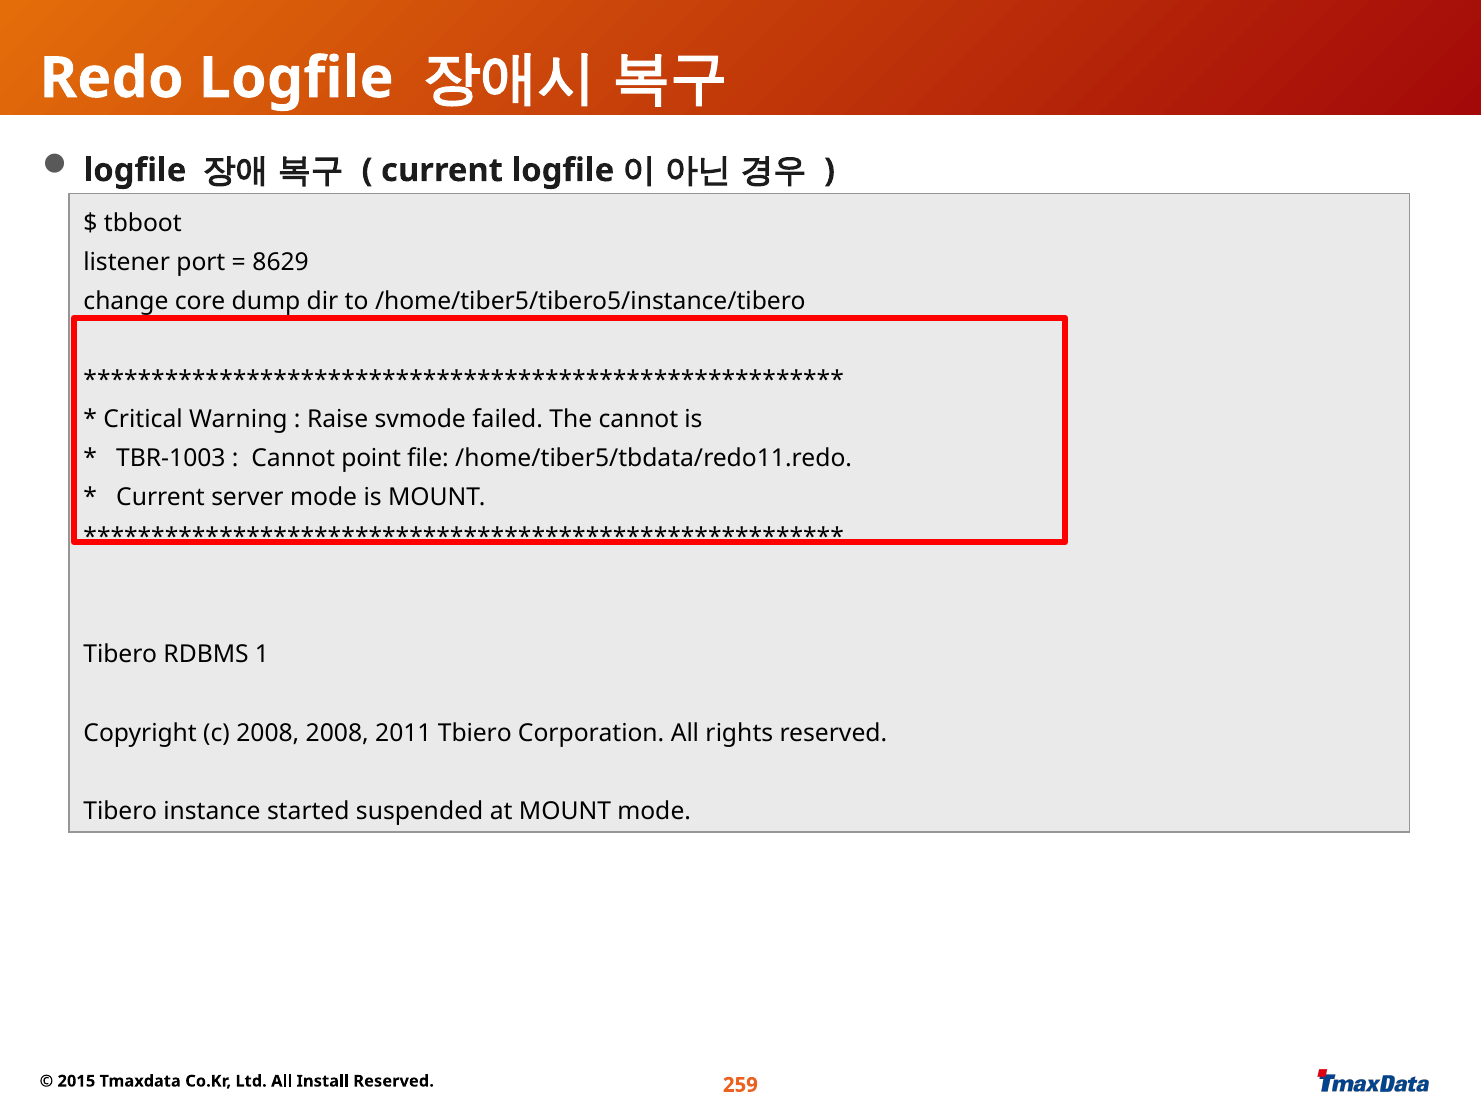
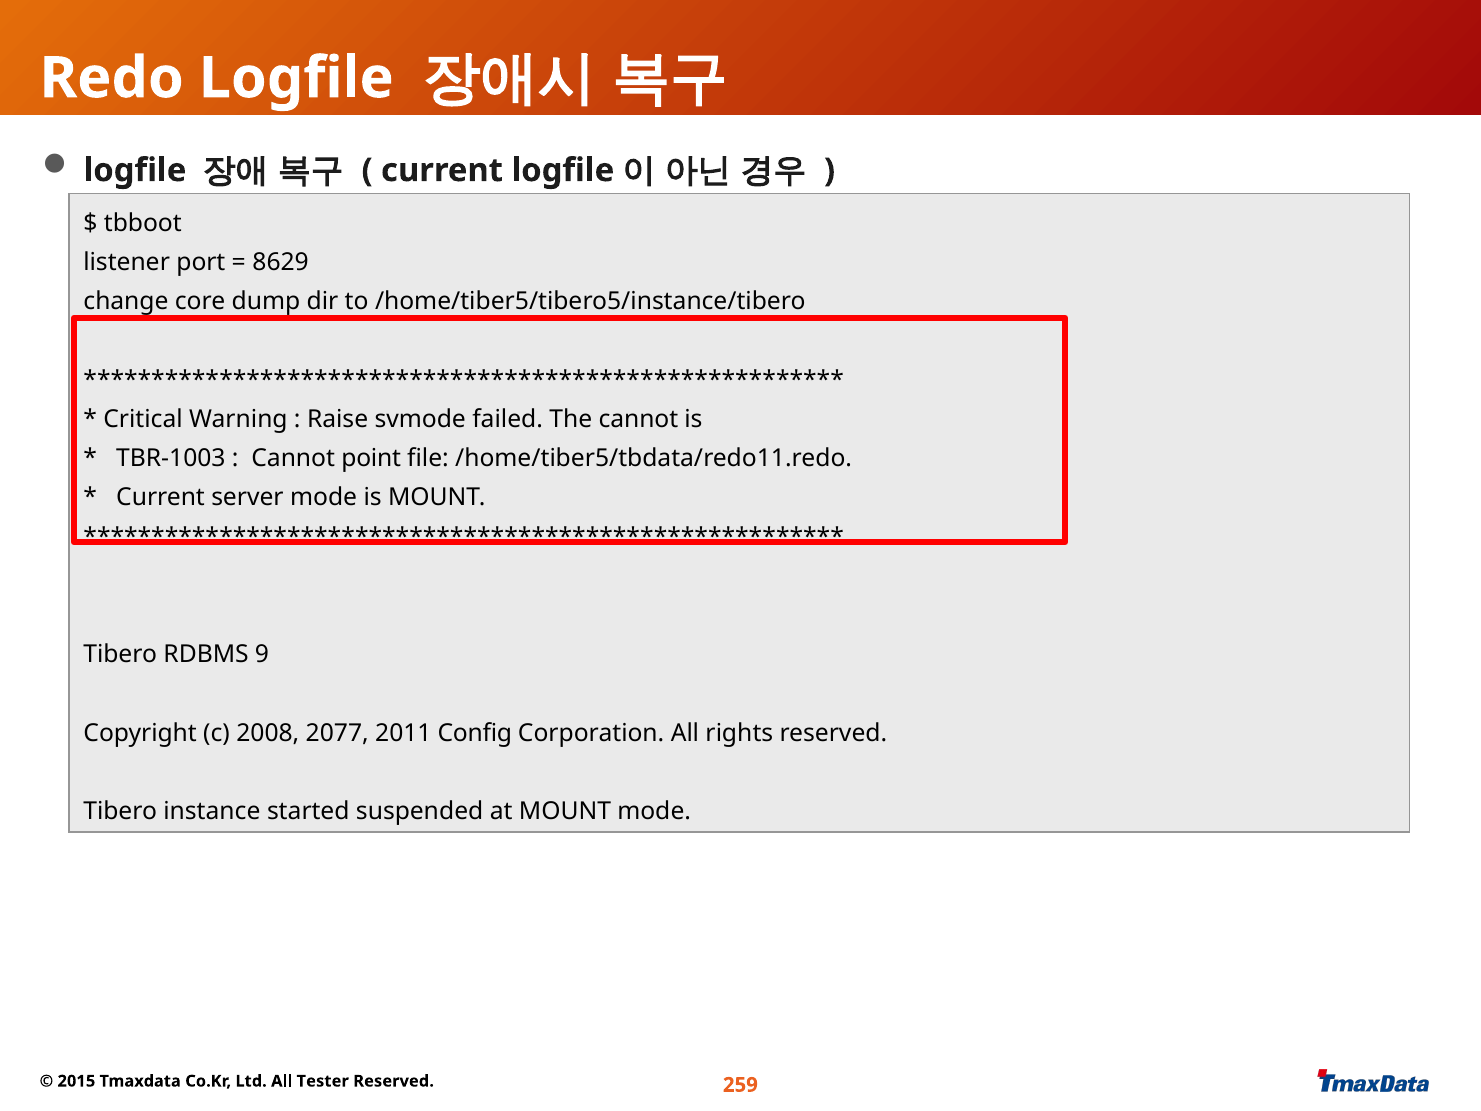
1: 1 -> 9 (262, 655)
2008 2008: 2008 -> 2077 (337, 733)
Tbiero: Tbiero -> Config (475, 733)
Install: Install -> Tester (323, 1081)
